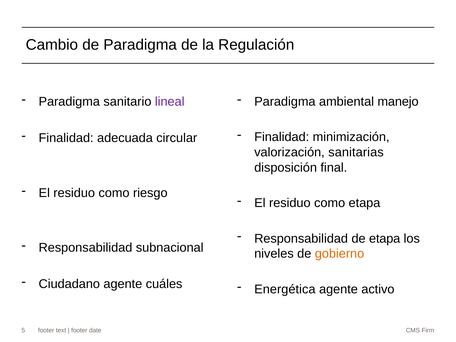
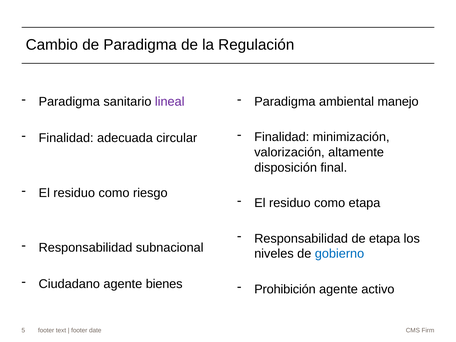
sanitarias: sanitarias -> altamente (356, 152)
gobierno colour: orange -> blue (339, 254)
cuáles: cuáles -> bienes (164, 284)
Energética: Energética -> Prohibición (285, 289)
